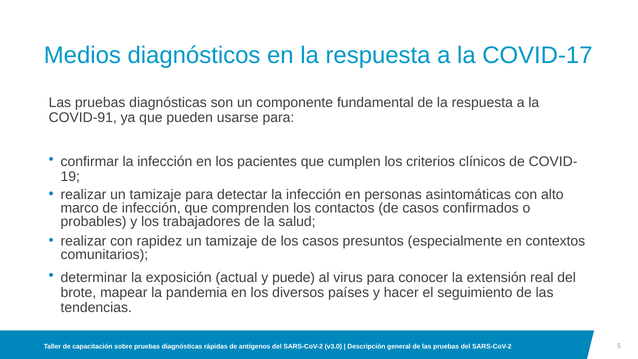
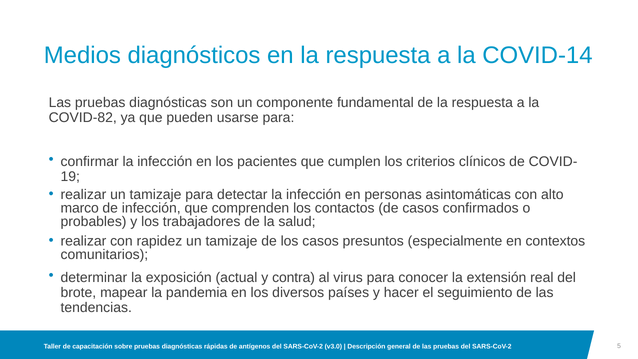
COVID-17: COVID-17 -> COVID-14 (537, 55)
COVID-91: COVID-91 -> COVID-82 (83, 118)
puede: puede -> contra (294, 277)
